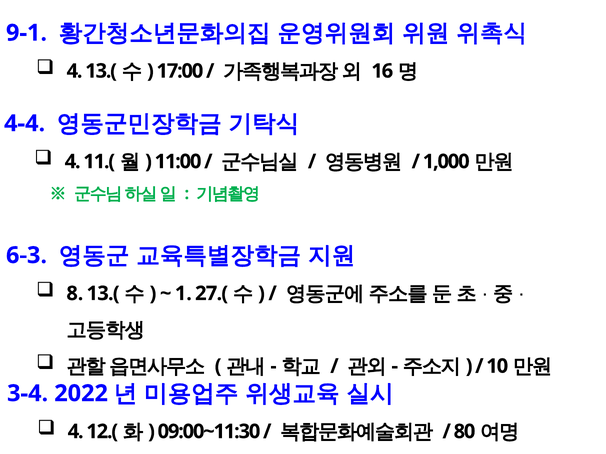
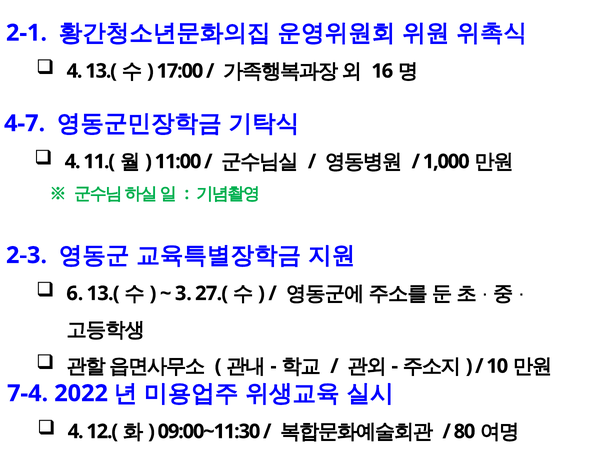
9-1: 9-1 -> 2-1 (27, 33)
4-4: 4-4 -> 4-7 (25, 124)
6-3: 6-3 -> 2-3 (27, 256)
8: 8 -> 6 (75, 294)
1: 1 -> 3 (183, 294)
3-4: 3-4 -> 7-4 (28, 394)
